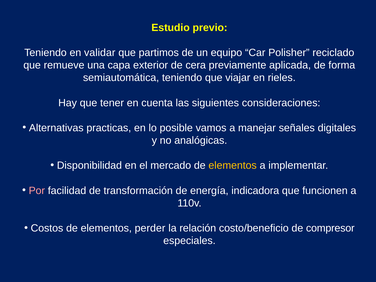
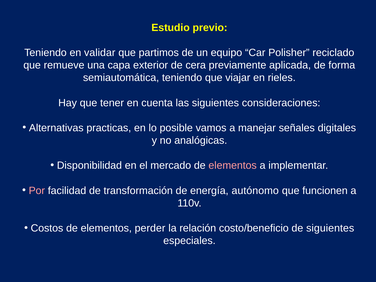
elementos colour: yellow -> pink (233, 165)
indicadora: indicadora -> autónomo (255, 191)
de compresor: compresor -> siguientes (330, 228)
